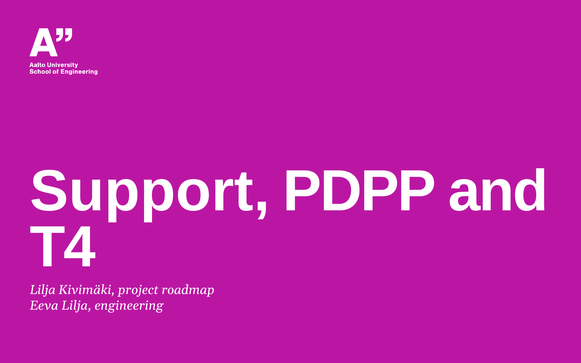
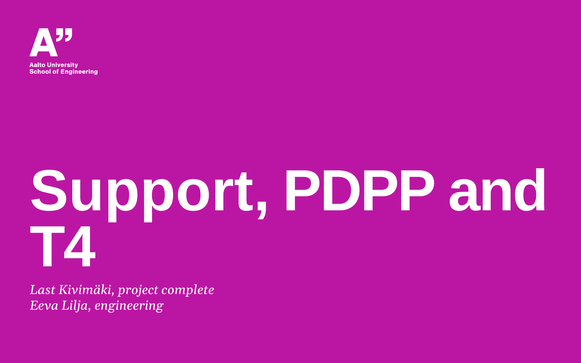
Lilja: Lilja -> Last (43, 290)
roadmap: roadmap -> complete (188, 290)
